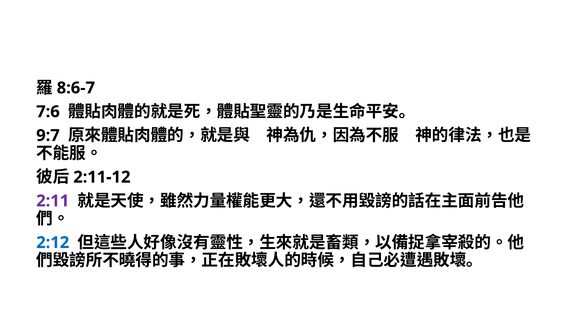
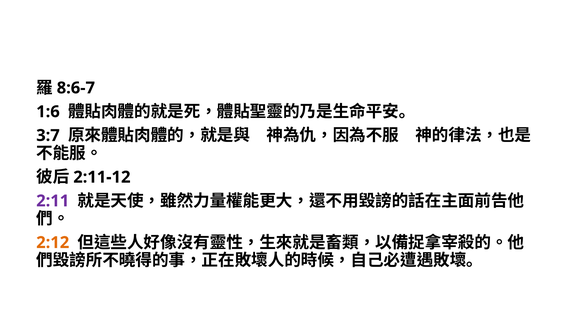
7:6: 7:6 -> 1:6 (48, 112)
9:7: 9:7 -> 3:7 (48, 136)
2:12 colour: blue -> orange (53, 243)
